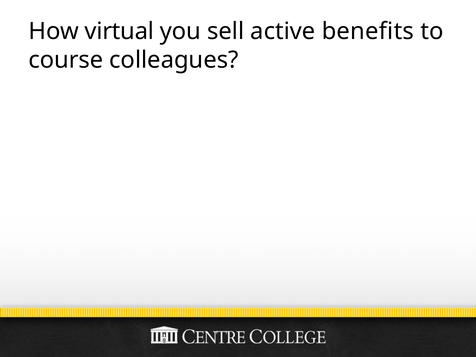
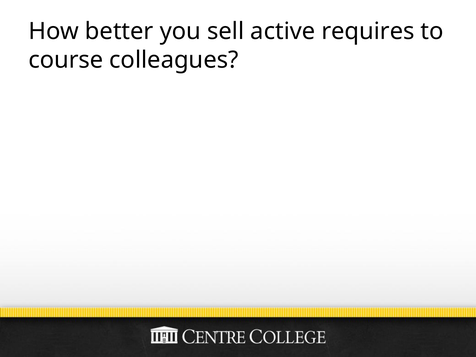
virtual: virtual -> better (119, 31)
benefits: benefits -> requires (368, 31)
